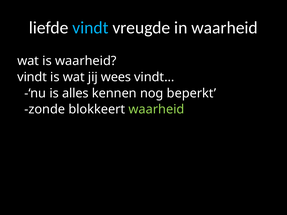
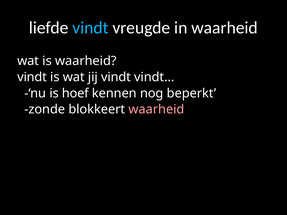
jij wees: wees -> vindt (116, 77)
alles: alles -> hoef (75, 93)
waarheid colour: light green -> pink (156, 109)
